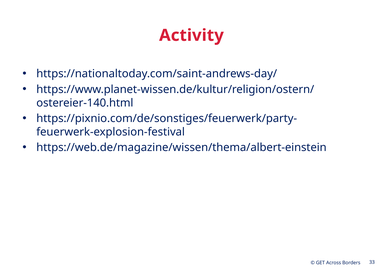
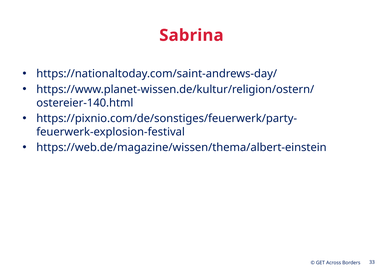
Activity: Activity -> Sabrina (191, 35)
